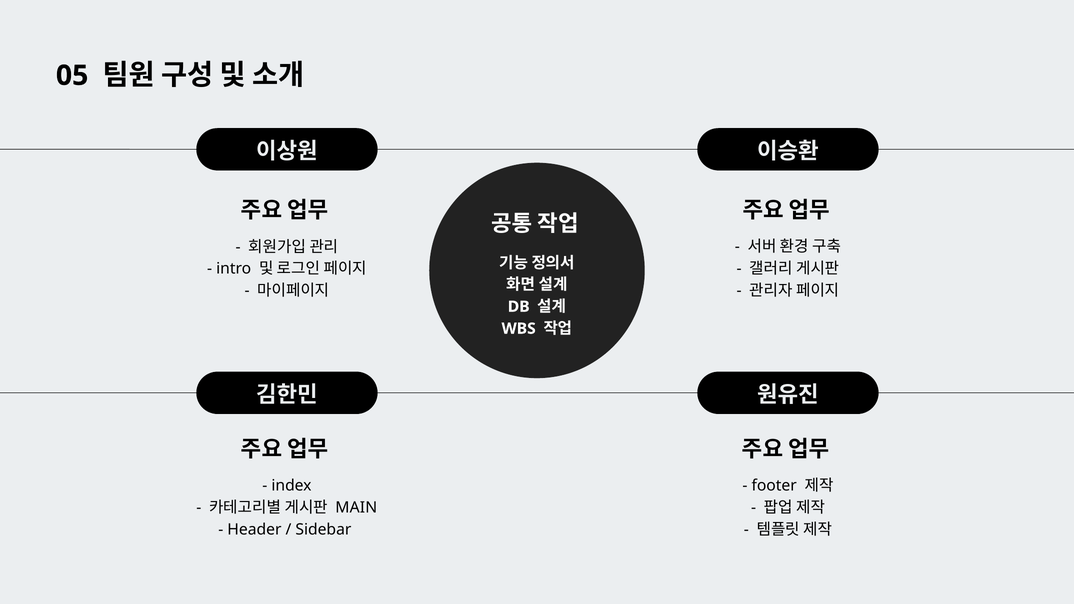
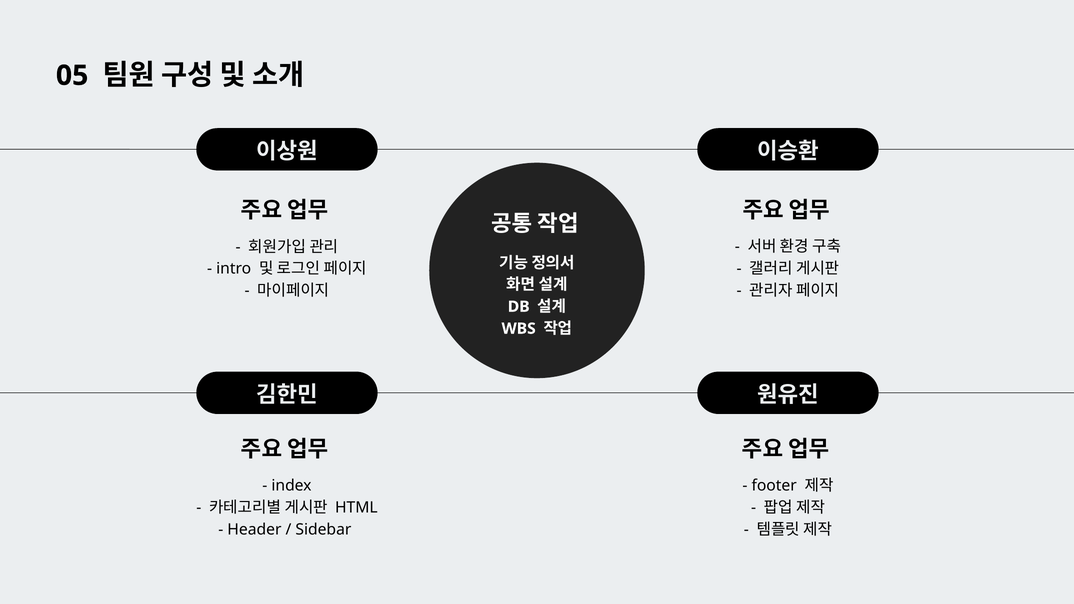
MAIN: MAIN -> HTML (356, 508)
